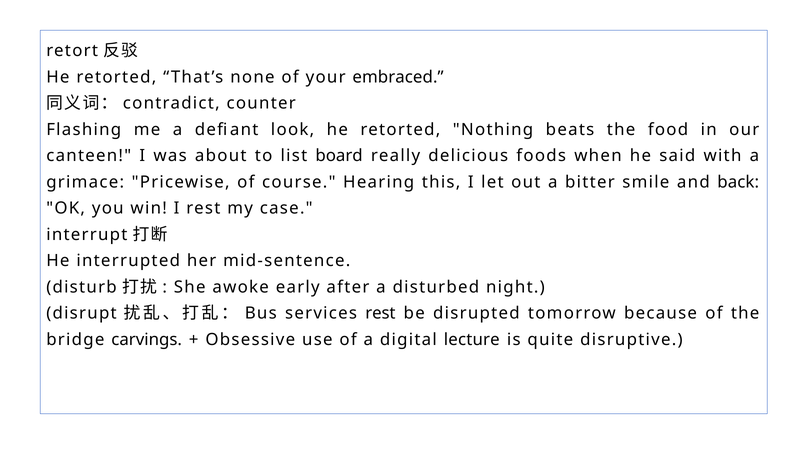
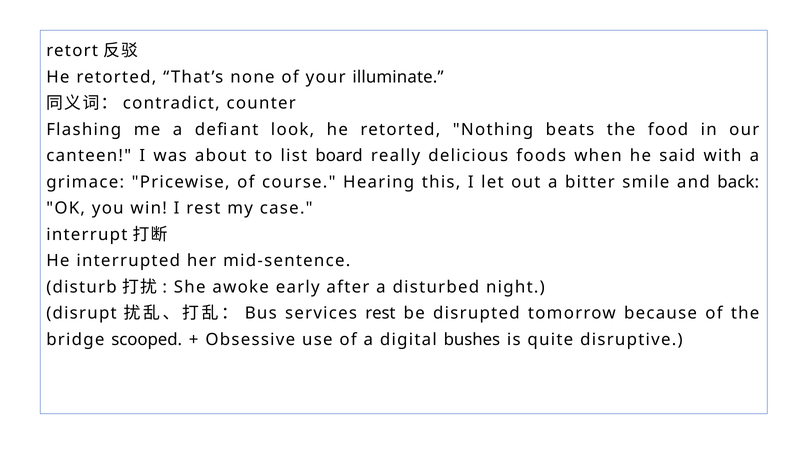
embraced: embraced -> illuminate (398, 77)
carvings: carvings -> scooped (147, 340)
lecture: lecture -> bushes (472, 340)
